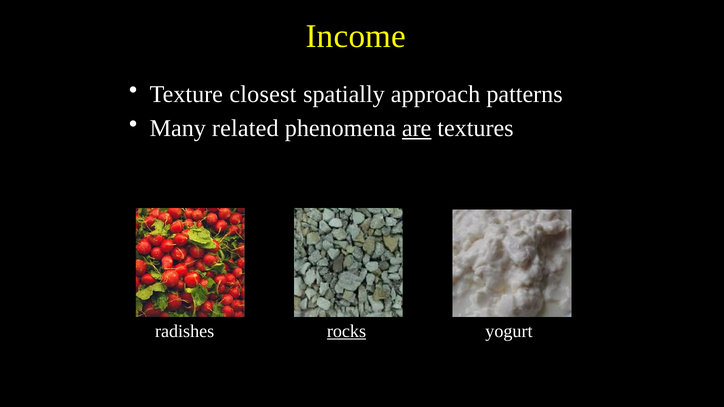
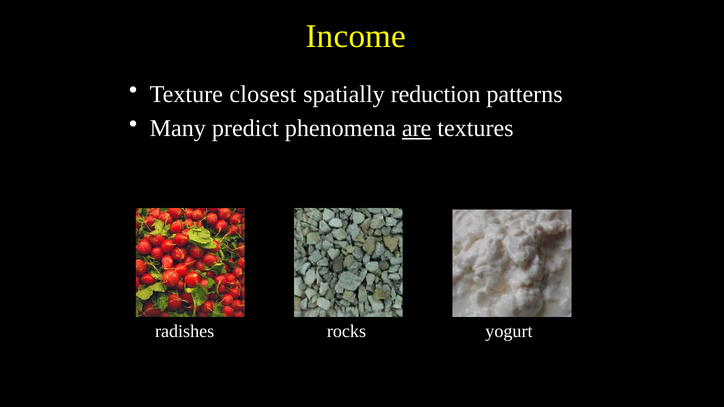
approach: approach -> reduction (436, 94)
related: related -> predict (245, 128)
rocks underline: present -> none (346, 332)
